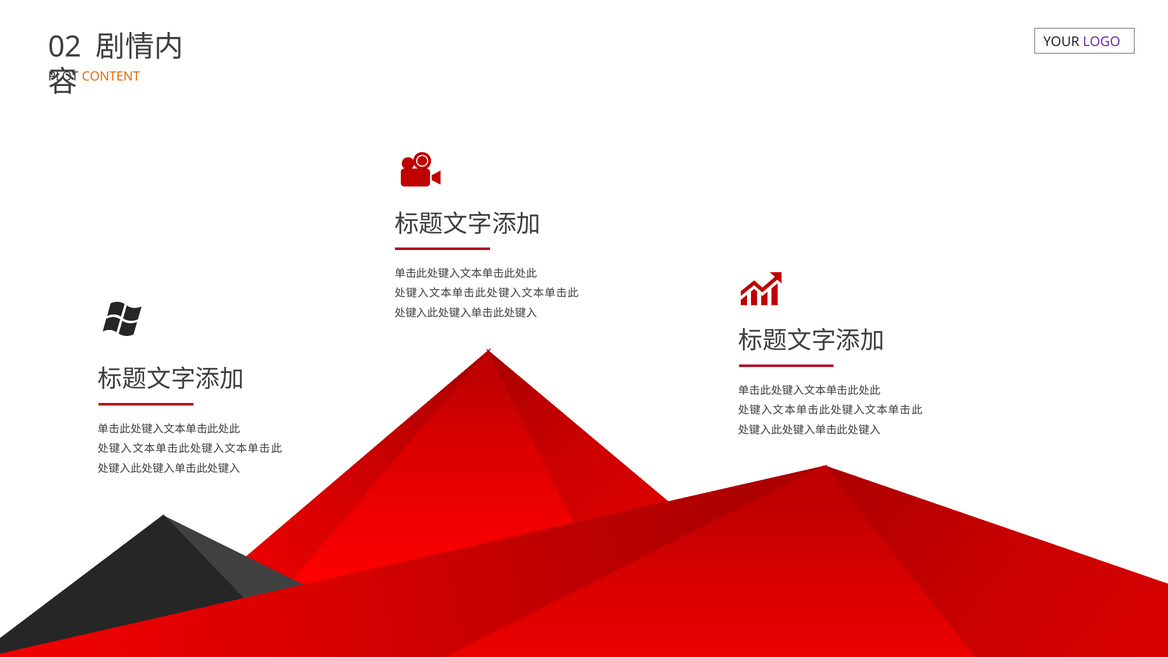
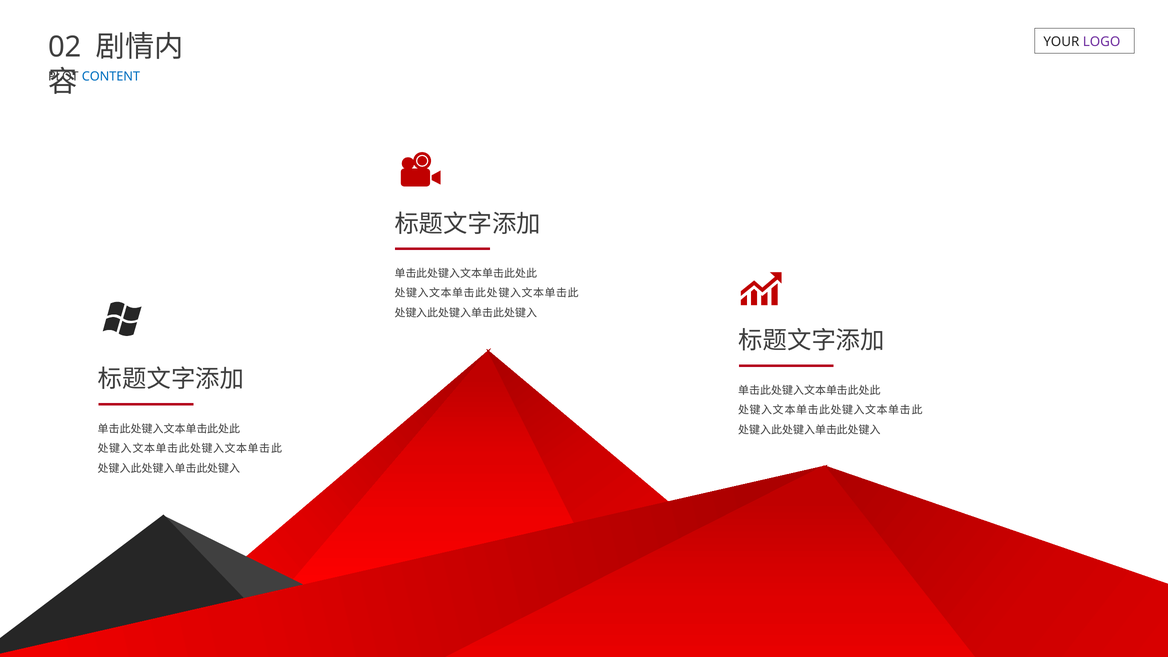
CONTENT colour: orange -> blue (111, 76)
